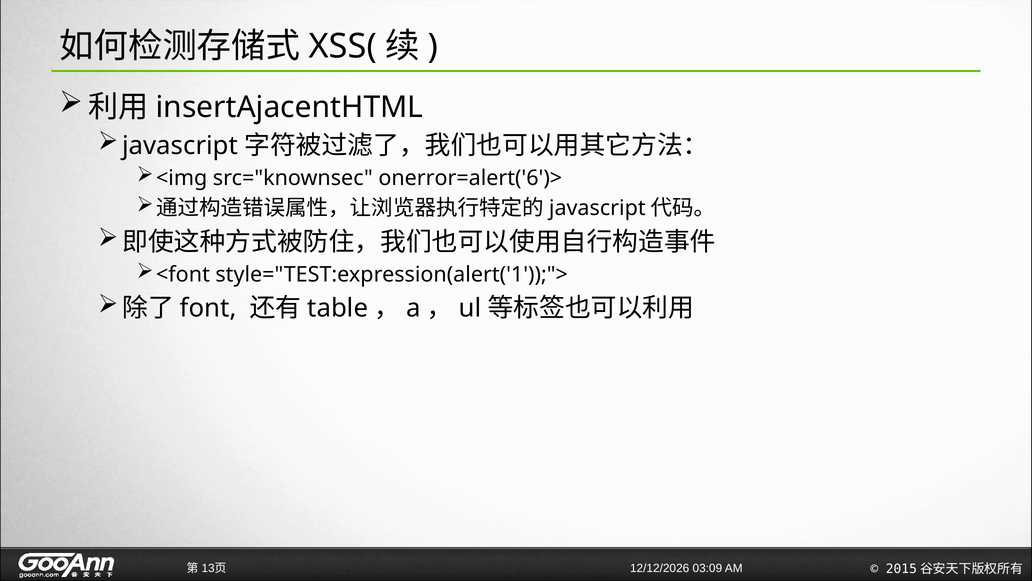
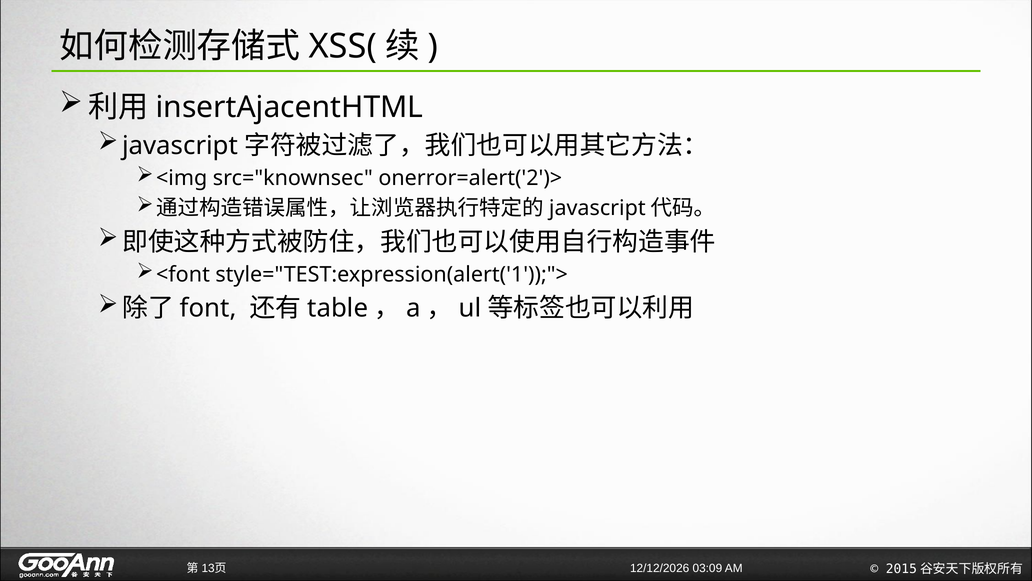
onerror=alert('6')>: onerror=alert('6')> -> onerror=alert('2')> (470, 178)
